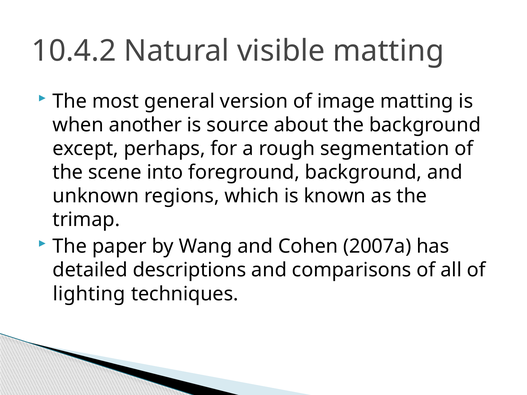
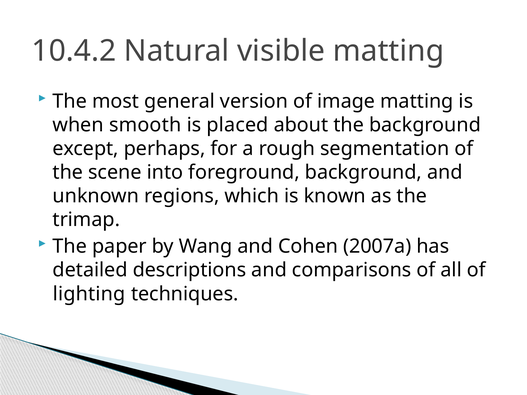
another: another -> smooth (145, 125)
source: source -> placed (238, 125)
